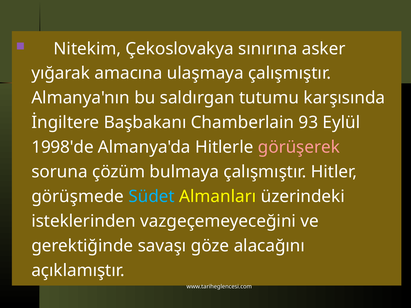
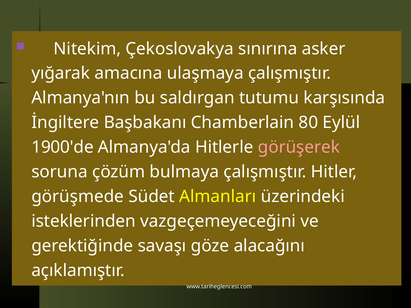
93: 93 -> 80 (308, 123)
1998'de: 1998'de -> 1900'de (63, 147)
Südet colour: light blue -> white (152, 197)
